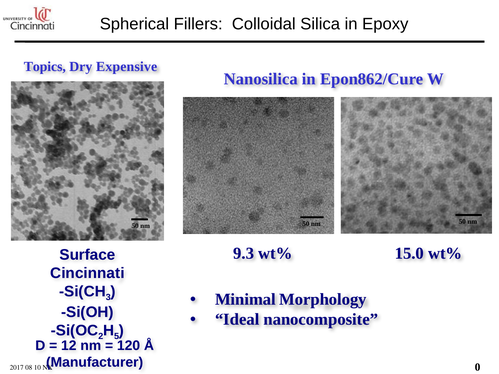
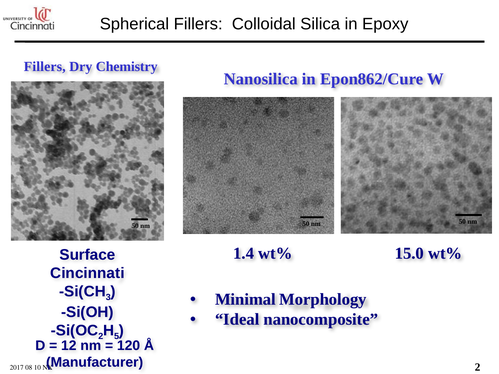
Topics: Topics -> Fillers (45, 67)
Expensive: Expensive -> Chemistry (127, 67)
9.3: 9.3 -> 1.4 (244, 254)
0: 0 -> 2 (478, 367)
